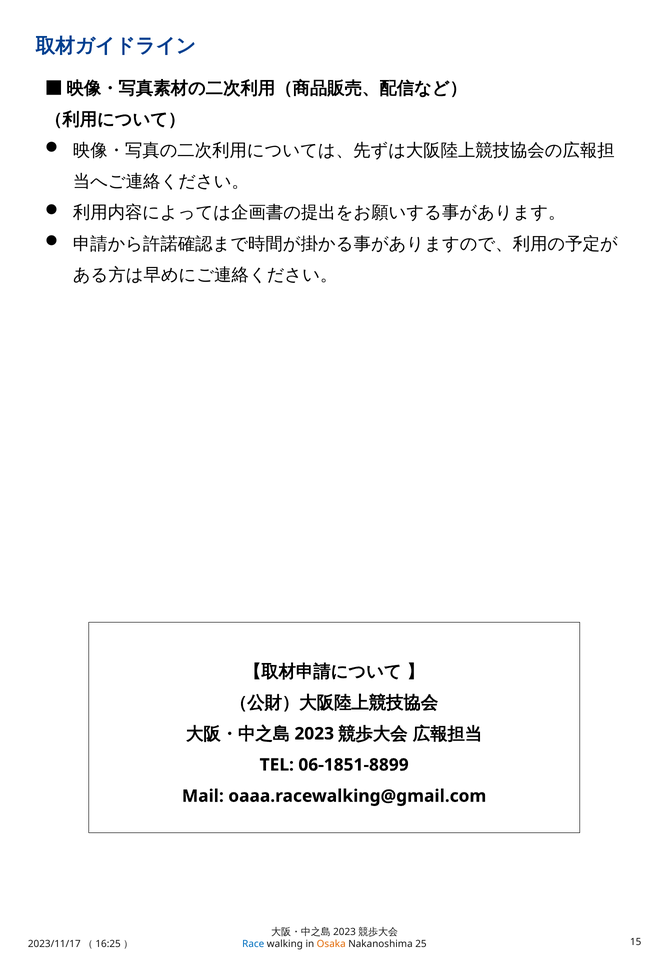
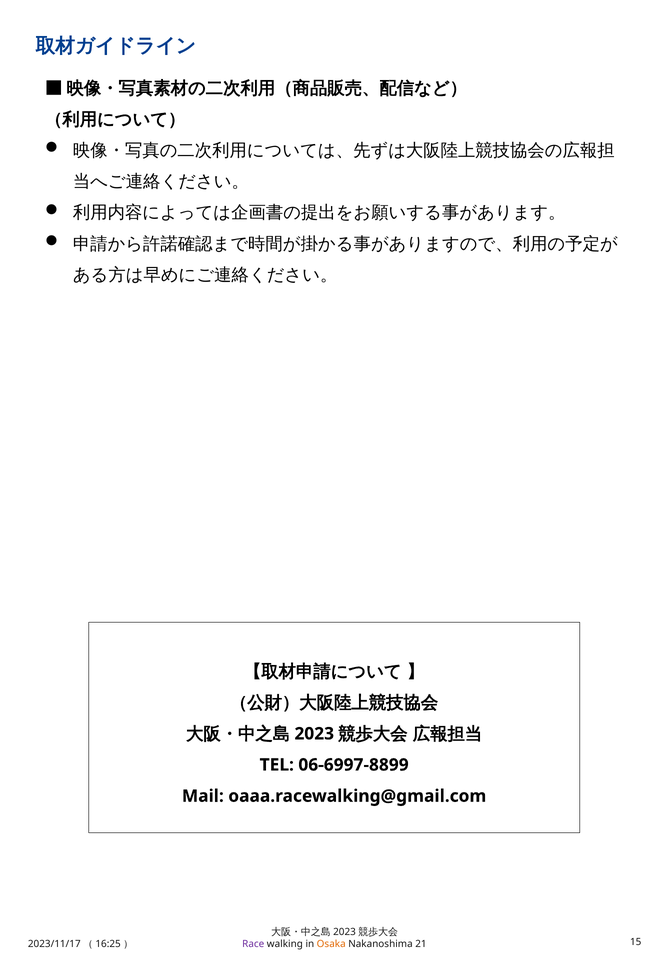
06-1851-8899: 06-1851-8899 -> 06-6997-8899 (354, 765)
Race colour: blue -> purple (253, 944)
25: 25 -> 21 (421, 944)
